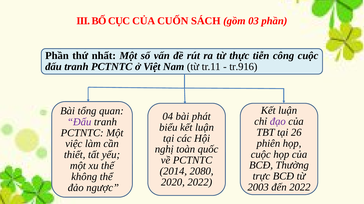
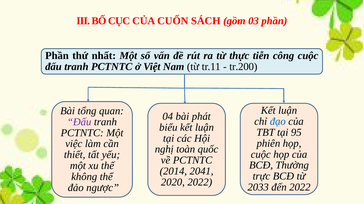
tr.916: tr.916 -> tr.200 (243, 67)
đạo colour: purple -> blue (278, 122)
26: 26 -> 95 (296, 133)
2080: 2080 -> 2041 (202, 172)
2003: 2003 -> 2033 (258, 188)
